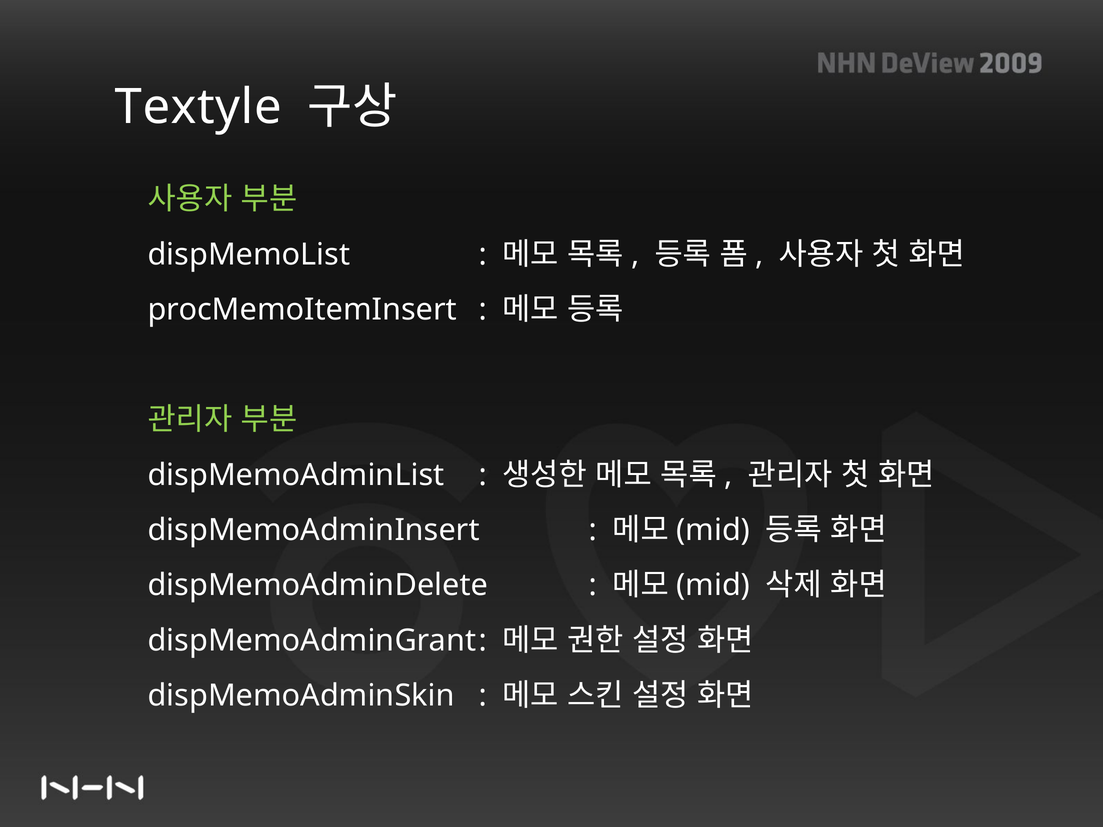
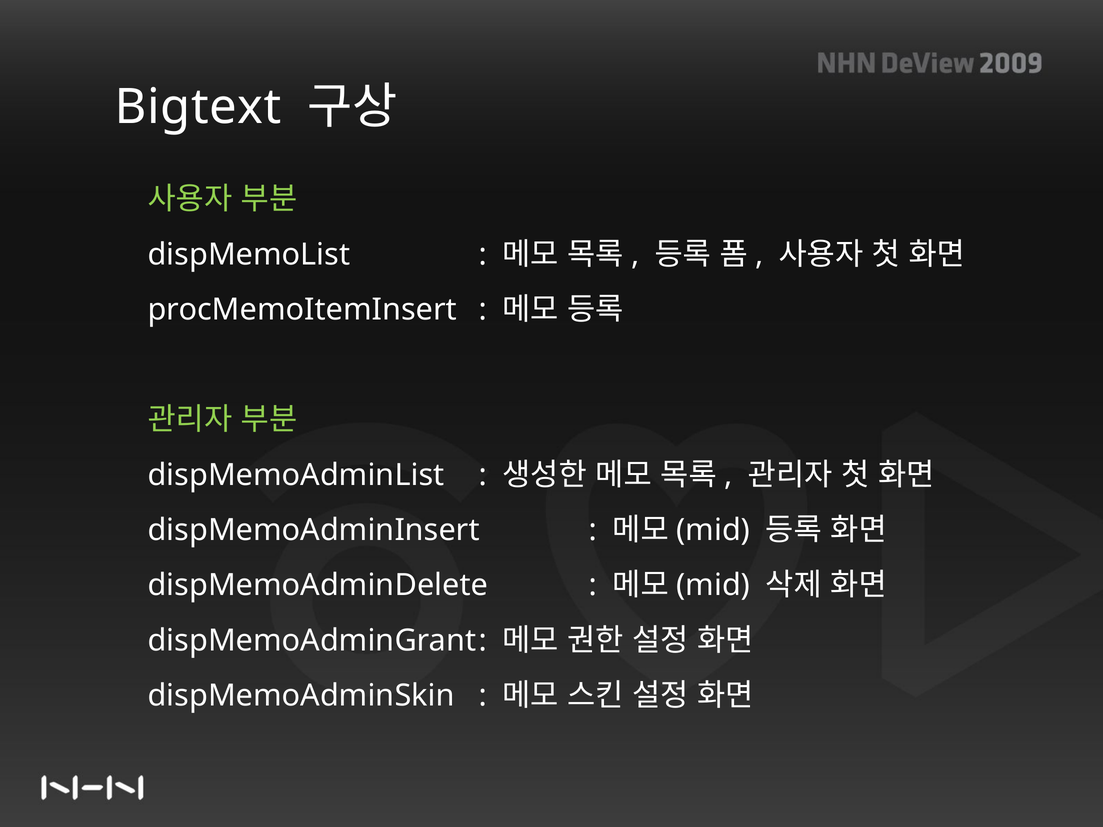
Textyle: Textyle -> Bigtext (198, 107)
